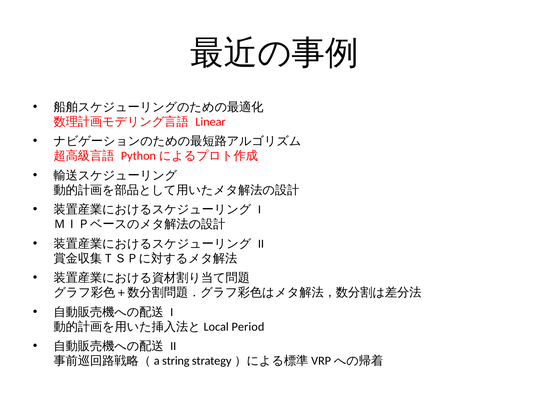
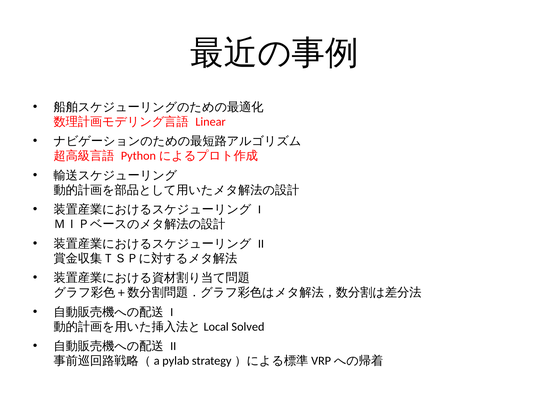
Period: Period -> Solved (248, 327)
string: string -> pylab (176, 361)
